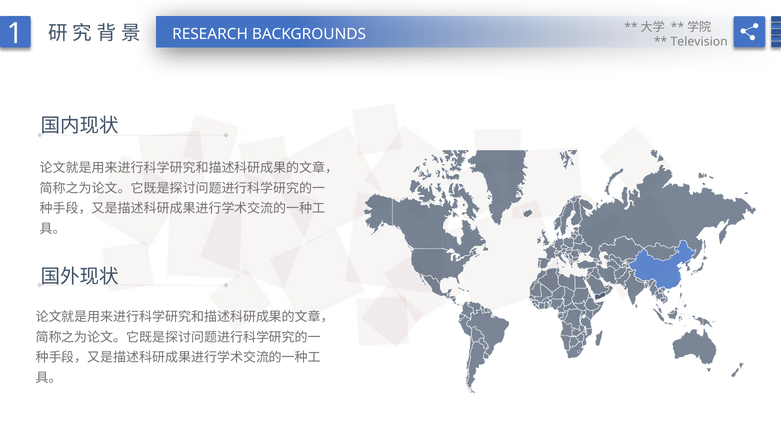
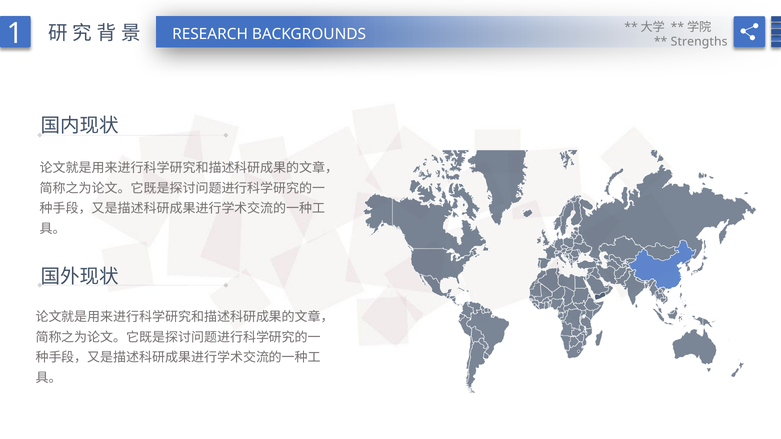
Television: Television -> Strengths (699, 42)
